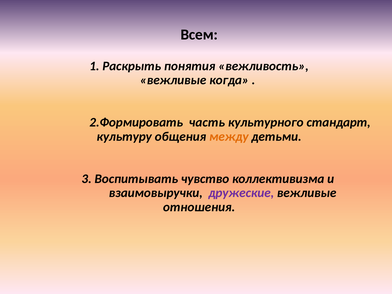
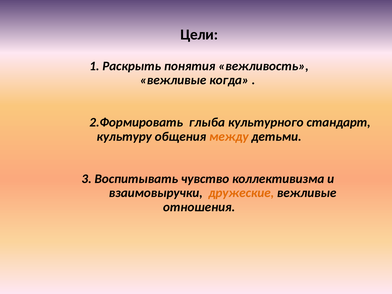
Всем: Всем -> Цели (199, 34)
часть: часть -> глыба (207, 122)
дружеские colour: purple -> orange (241, 193)
